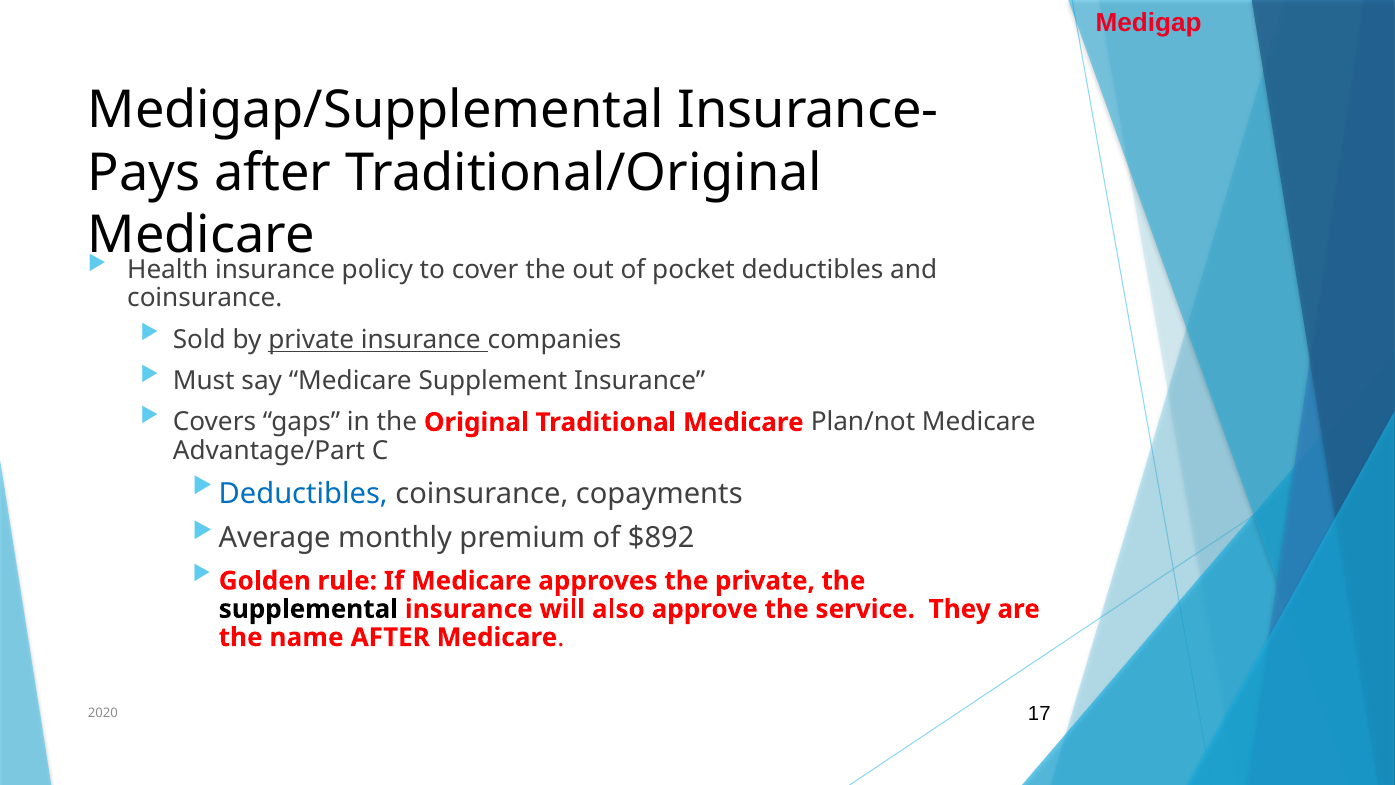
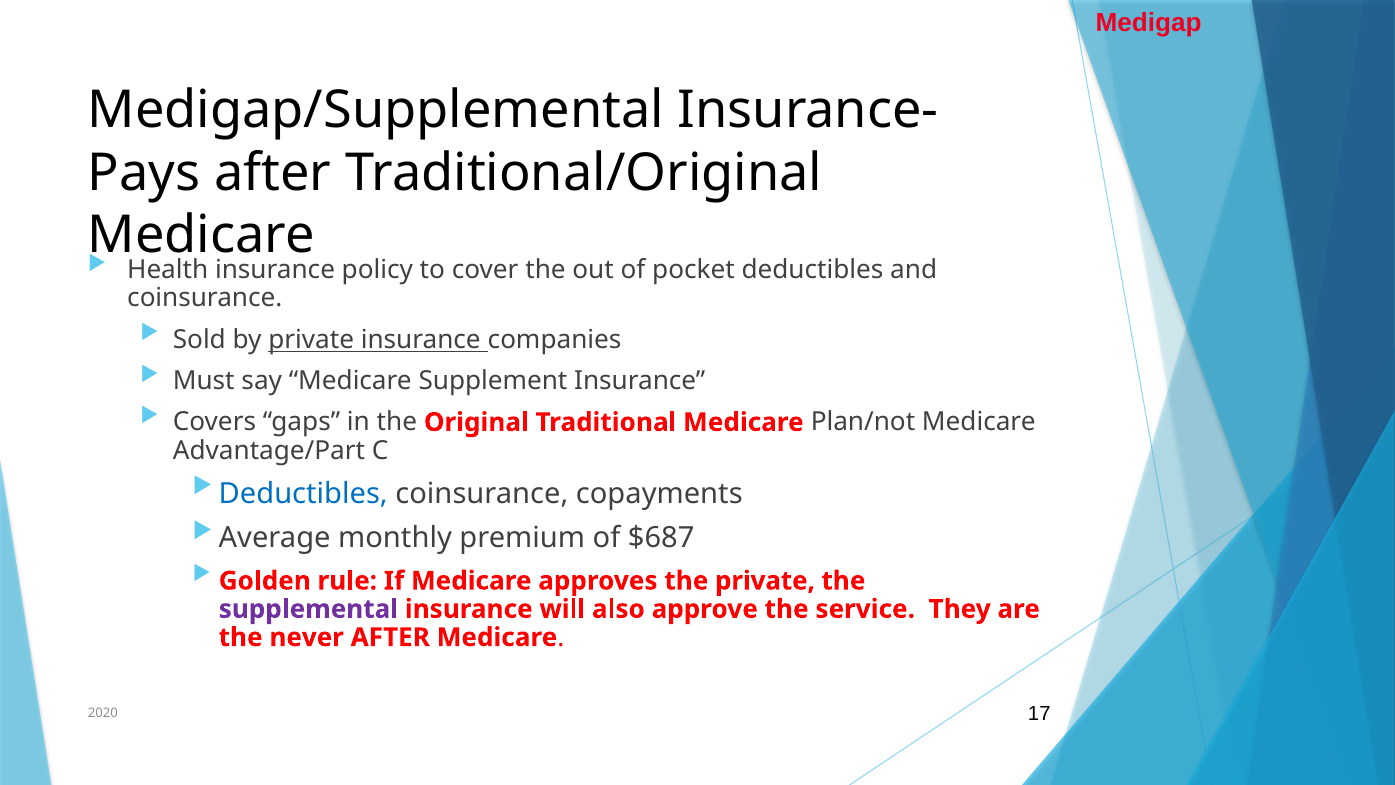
$892: $892 -> $687 (661, 538)
supplemental colour: black -> purple (308, 609)
name: name -> never (307, 637)
